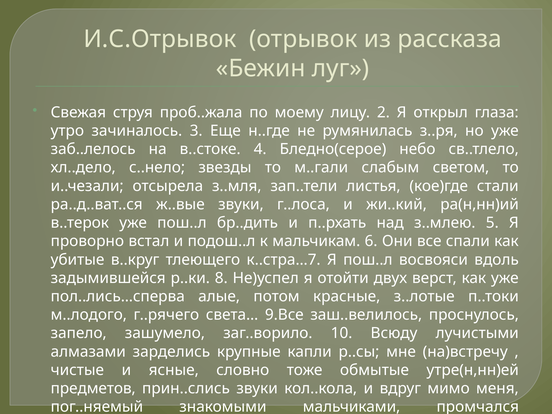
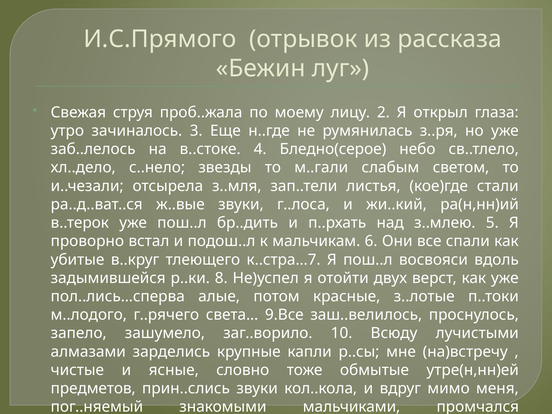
И.С.Отрывок: И.С.Отрывок -> И.С.Прямого (160, 39)
